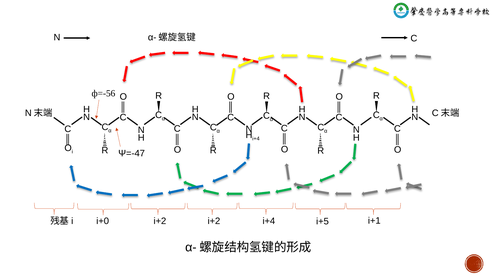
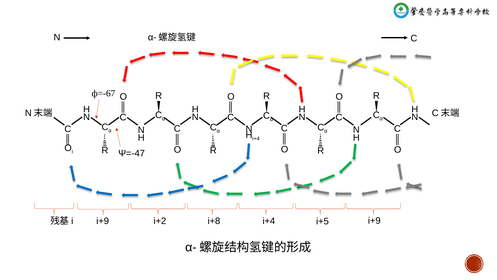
ф=-56: ф=-56 -> ф=-67 (103, 93)
i+0: i+0 -> i+9 (103, 221)
i+2 i+2: i+2 -> i+8 (214, 221)
i+5 i+1: i+1 -> i+9 (374, 220)
